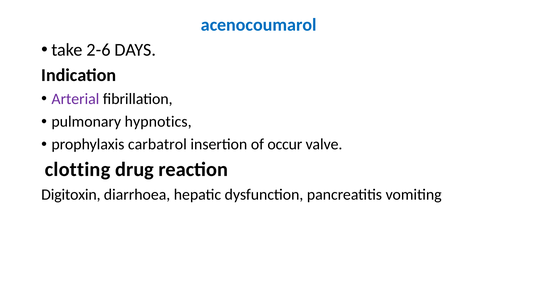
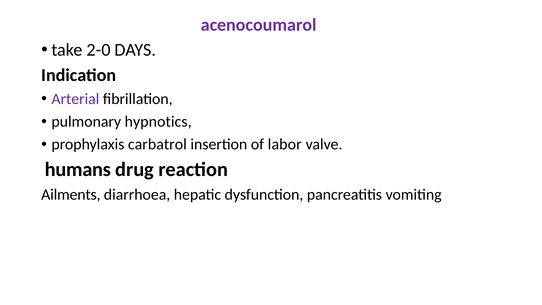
acenocoumarol colour: blue -> purple (259, 25)
2-6: 2-6 -> 2-0 (99, 50)
occur: occur -> labor (285, 144)
clotting: clotting -> humans (78, 170)
Digitoxin: Digitoxin -> Ailments (71, 195)
